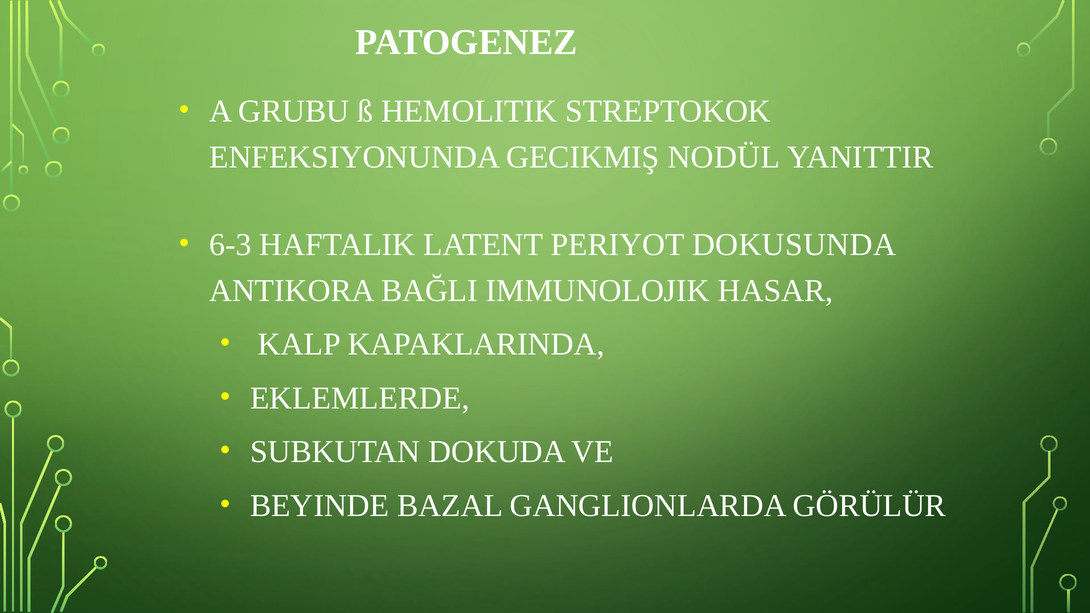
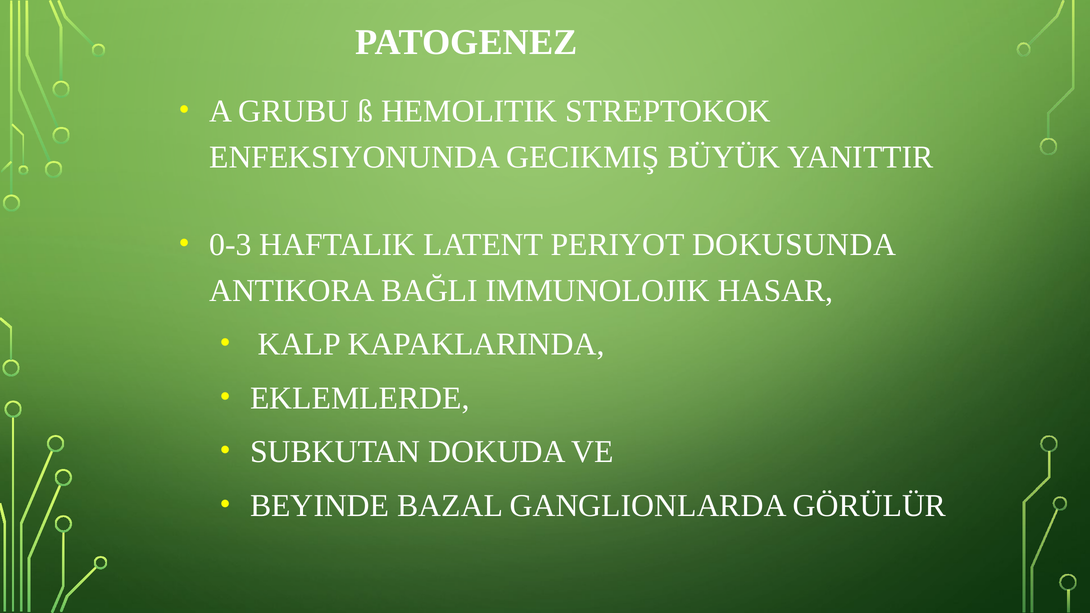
NODÜL: NODÜL -> BÜYÜK (724, 157)
6-3: 6-3 -> 0-3 (230, 245)
